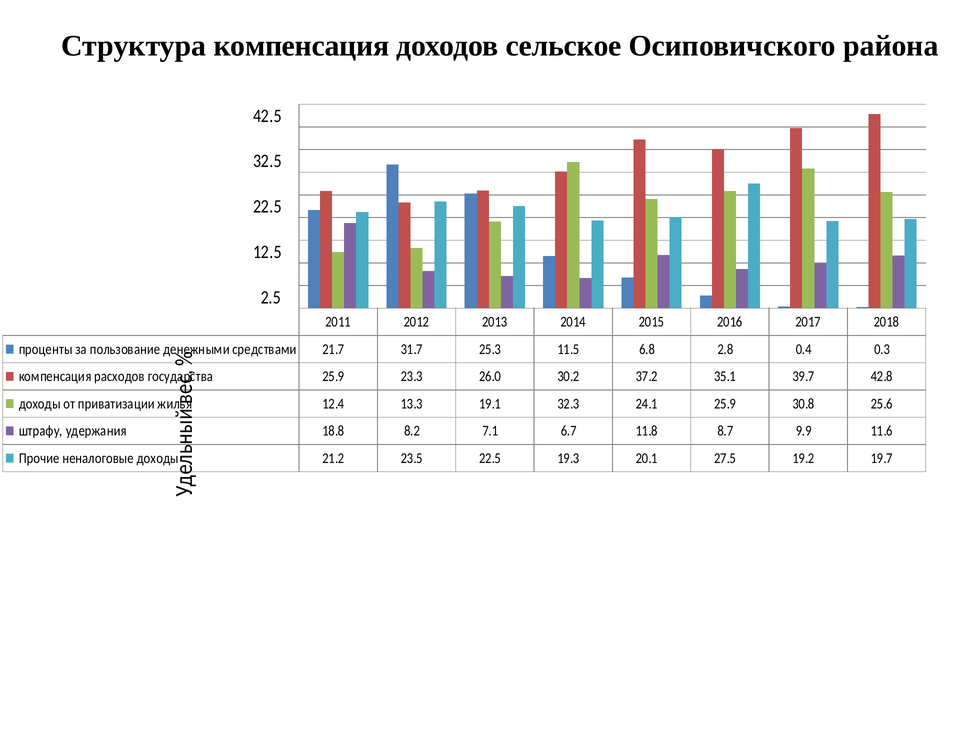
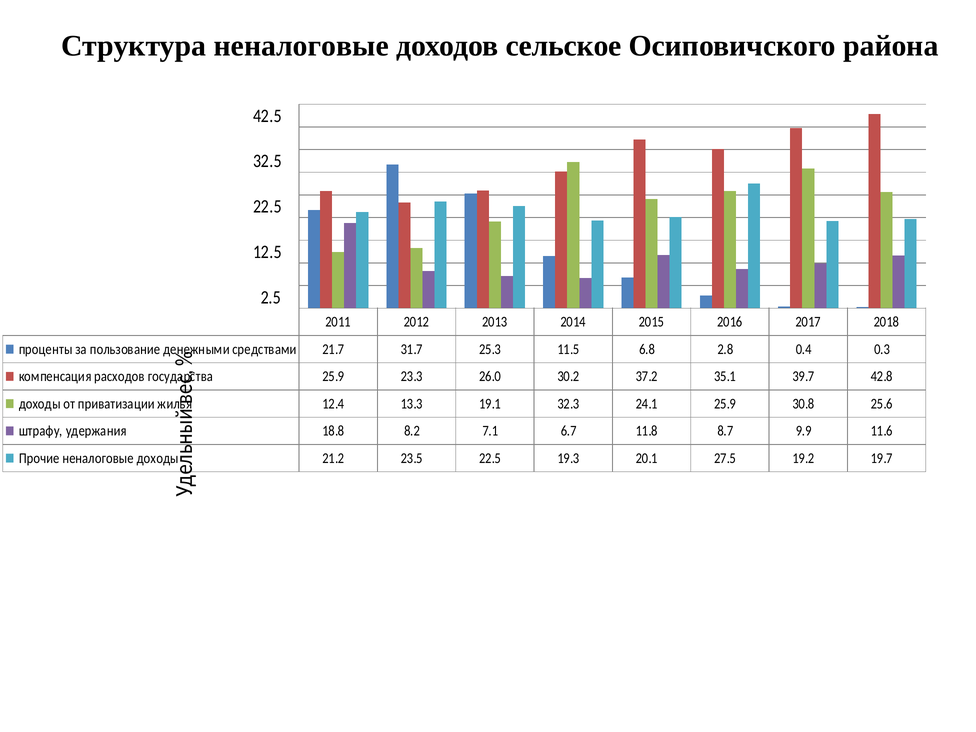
Структура компенсация: компенсация -> неналоговые (301, 46)
